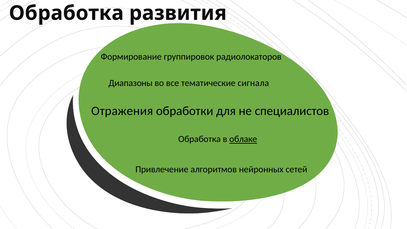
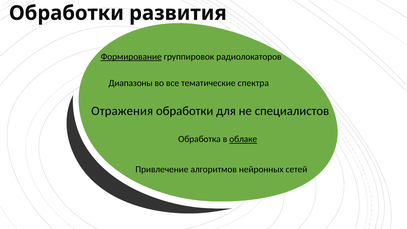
Обработка: Обработка -> Обработки (66, 13)
Формирование underline: none -> present (131, 57)
сигнала: сигнала -> спектра (253, 83)
